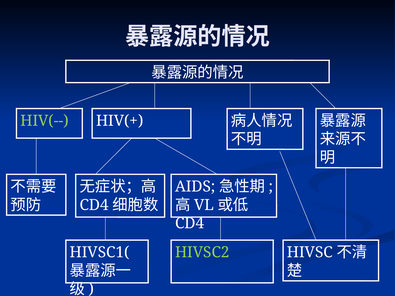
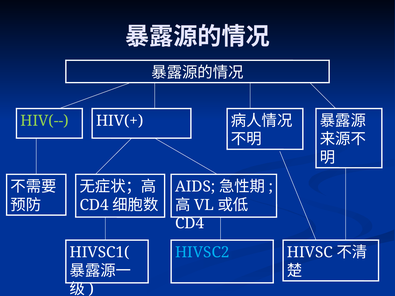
HIVSC2 colour: light green -> light blue (202, 253)
